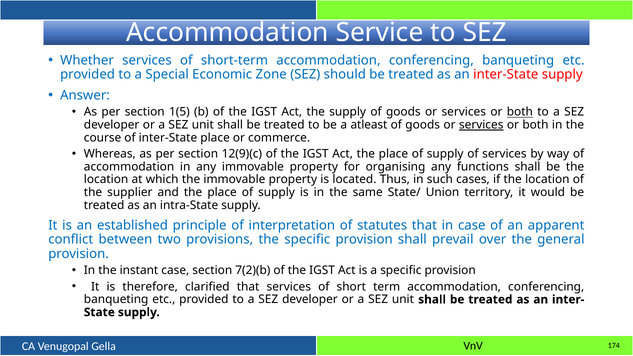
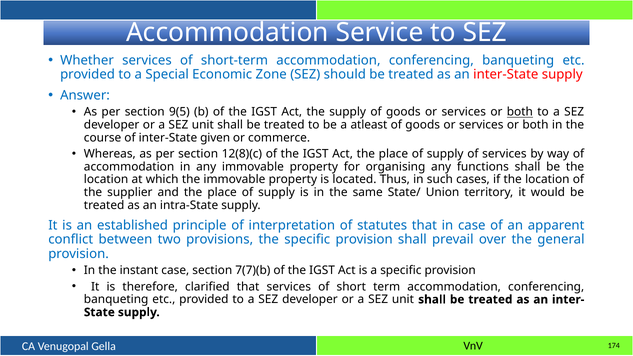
1(5: 1(5 -> 9(5 (179, 112)
services underline: present -> none (481, 125)
inter-State place: place -> given (215, 138)
12(9)(c: 12(9)(c -> 12(8)(c (242, 154)
7(2)(b: 7(2)(b -> 7(7)(b (253, 271)
